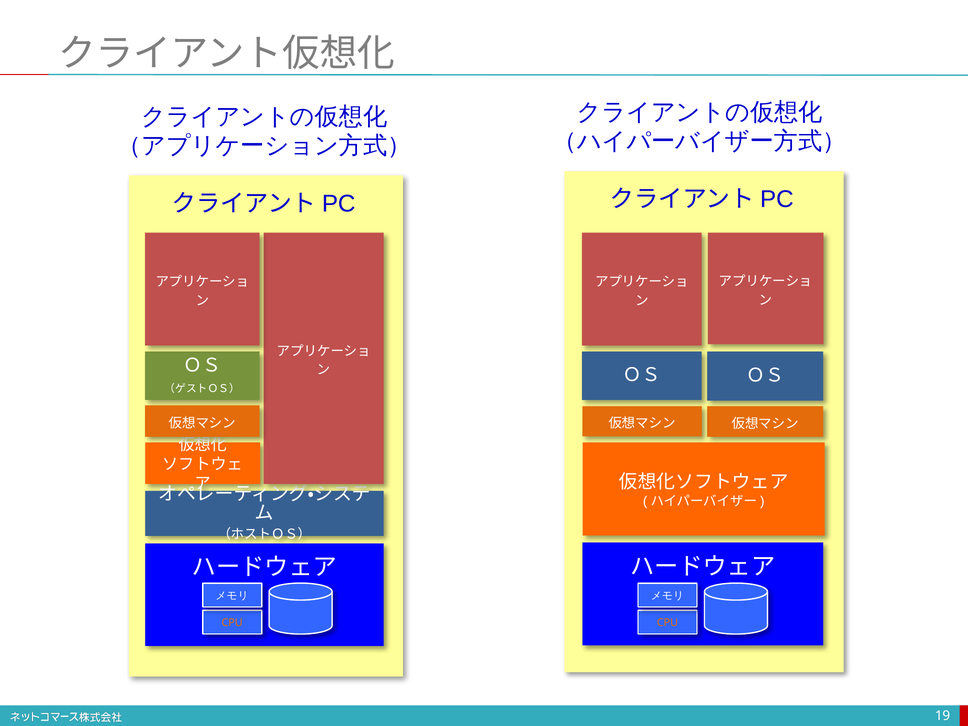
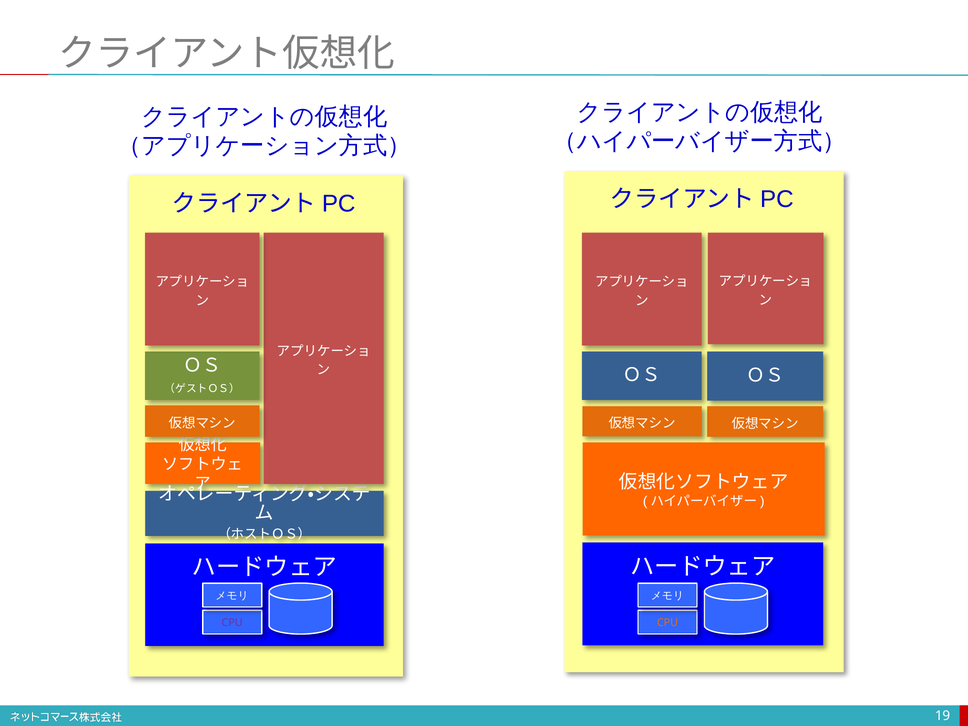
CPU colour: orange -> purple (232, 623)
